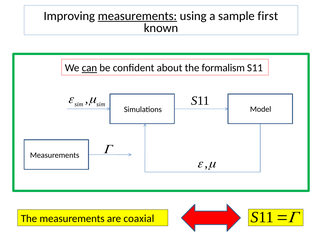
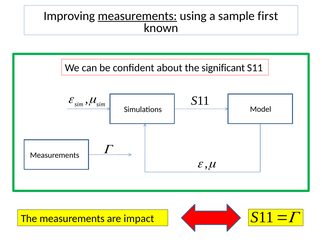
can underline: present -> none (89, 68)
formalism: formalism -> significant (223, 68)
coaxial: coaxial -> impact (139, 218)
